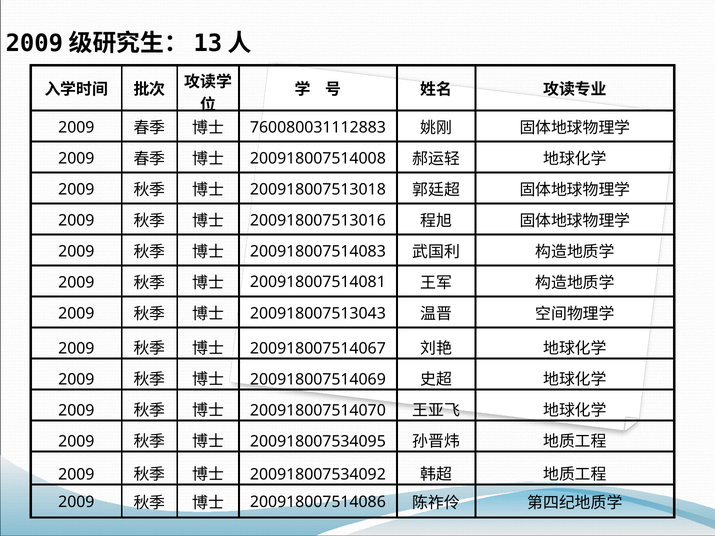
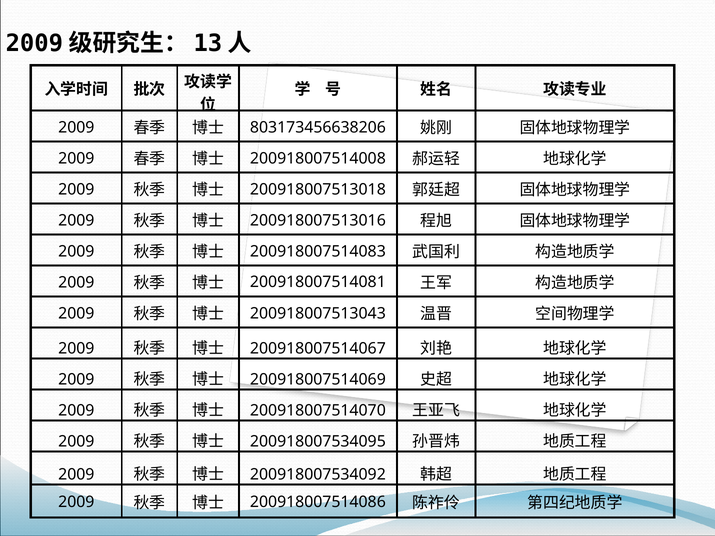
760080031112883: 760080031112883 -> 803173456638206 (318, 127)
